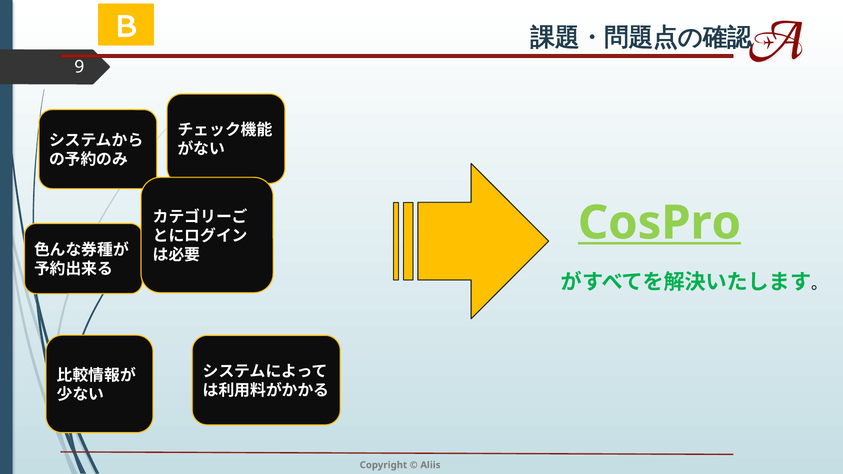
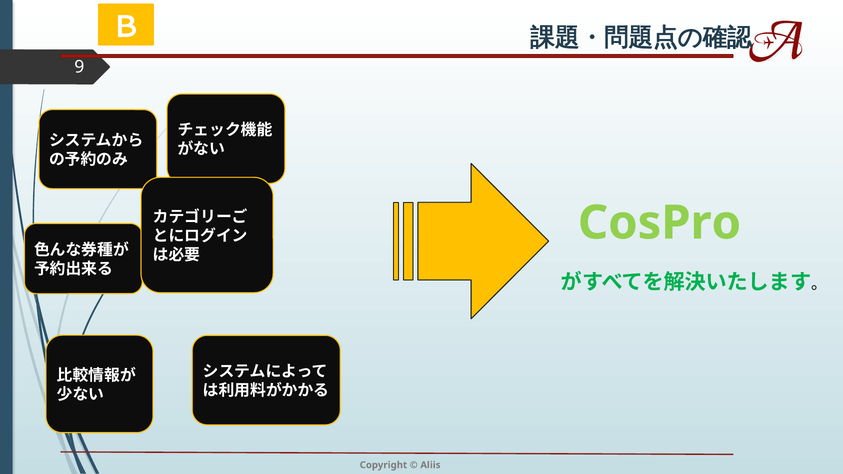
CosPro underline: present -> none (659, 223)
